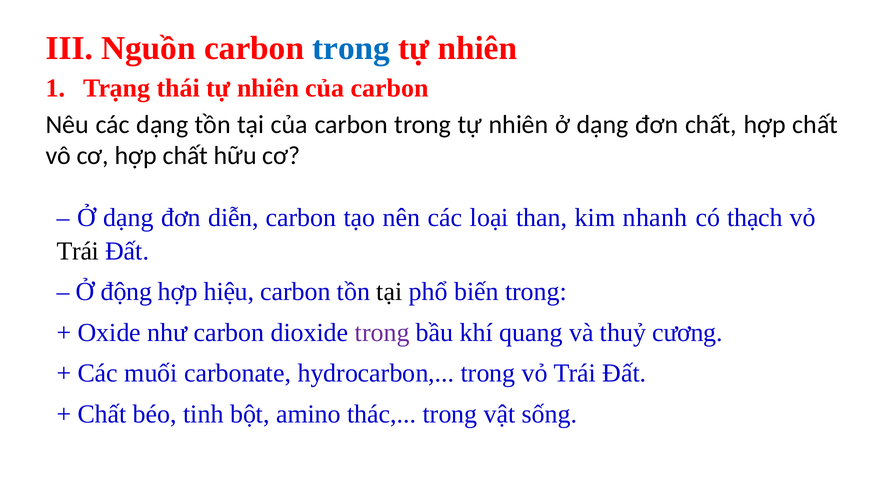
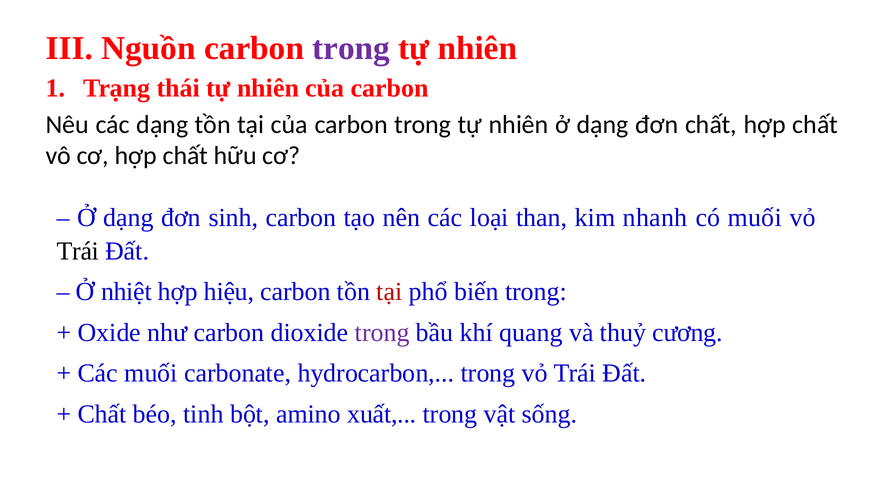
trong colour: blue -> purple (351, 48)
diễn: diễn -> sinh (233, 218)
có thạch: thạch -> muối (755, 218)
động: động -> nhiệt (126, 292)
tại colour: black -> red (389, 292)
thác: thác -> xuất (382, 414)
